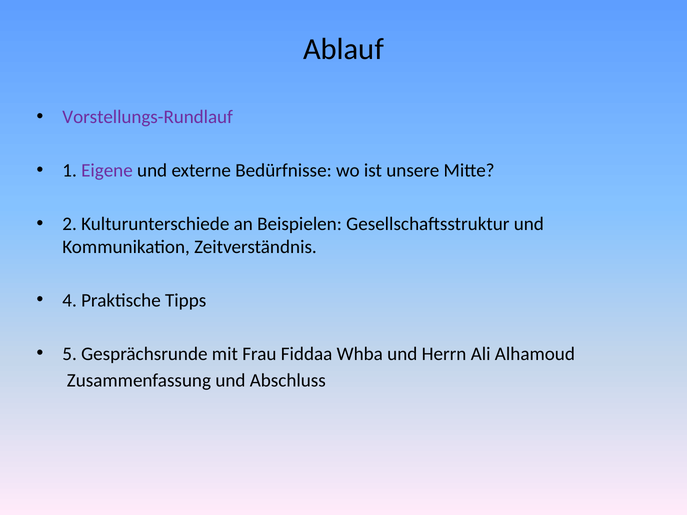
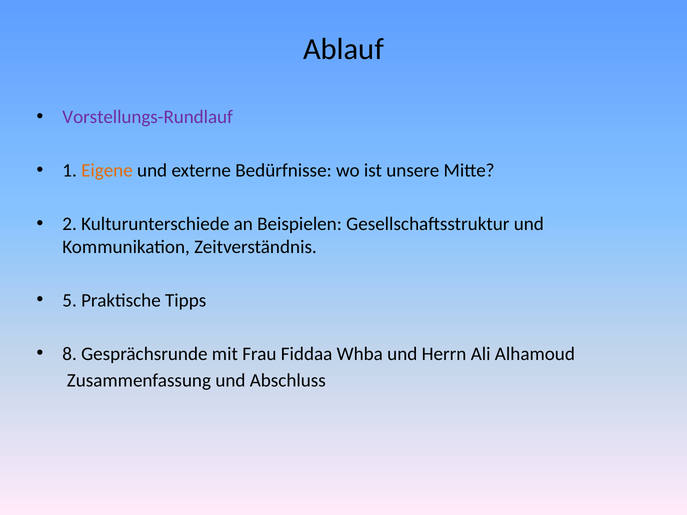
Eigene colour: purple -> orange (107, 170)
4: 4 -> 5 (70, 300)
5: 5 -> 8 (70, 354)
